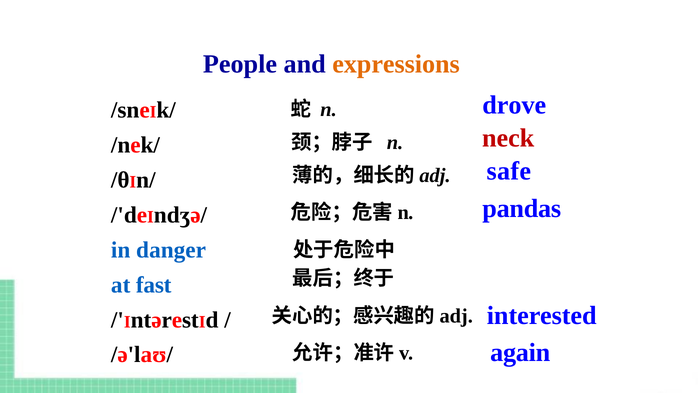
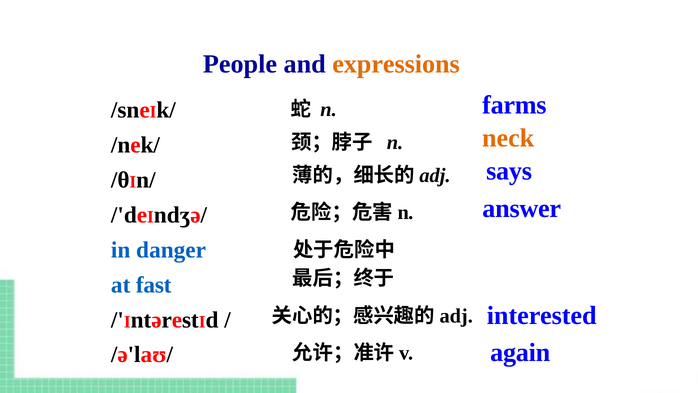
drove: drove -> farms (514, 105)
neck colour: red -> orange (508, 138)
safe: safe -> says (509, 171)
pandas: pandas -> answer (522, 208)
